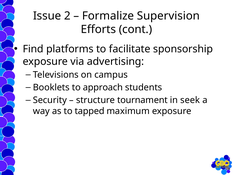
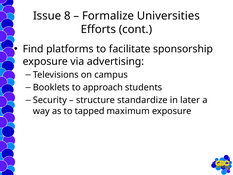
2: 2 -> 8 (67, 16)
Supervision: Supervision -> Universities (168, 16)
tournament: tournament -> standardize (142, 100)
seek: seek -> later (190, 100)
